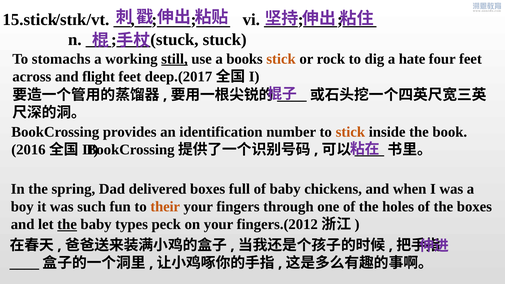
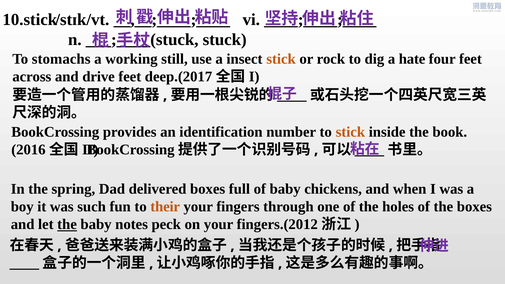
15.stick: 15.stick -> 10.stick (30, 20)
still underline: present -> none (174, 59)
books: books -> insect (244, 59)
flight: flight -> drive (99, 77)
types: types -> notes (132, 225)
